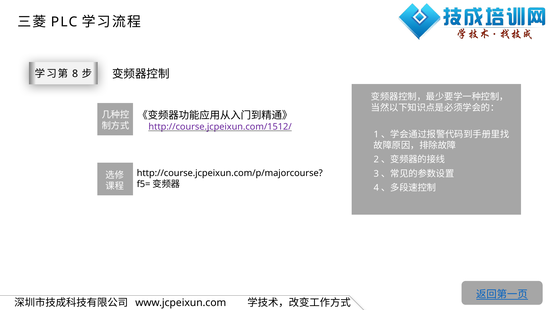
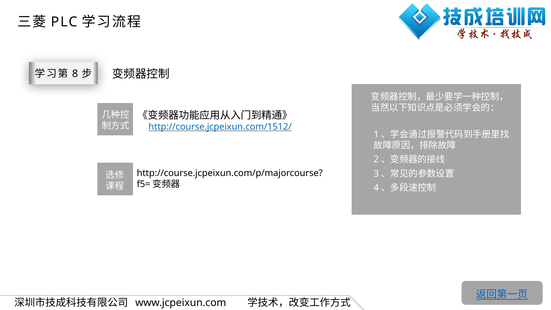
http://course.jcpeixun.com/1512/ colour: purple -> blue (220, 127)
